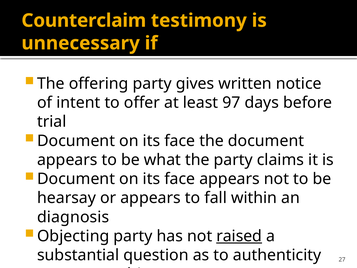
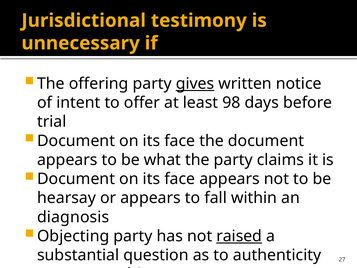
Counterclaim: Counterclaim -> Jurisdictional (84, 21)
gives underline: none -> present (195, 84)
97: 97 -> 98 (231, 103)
